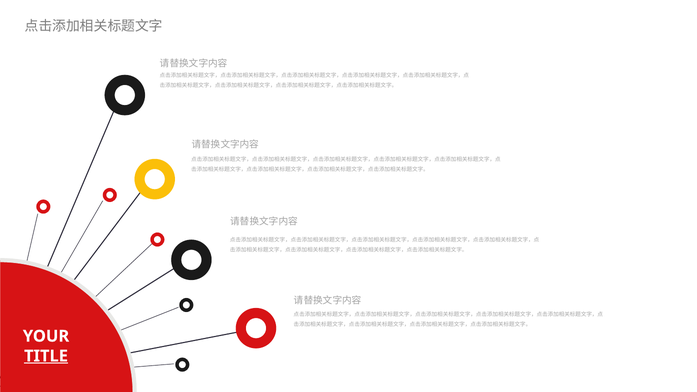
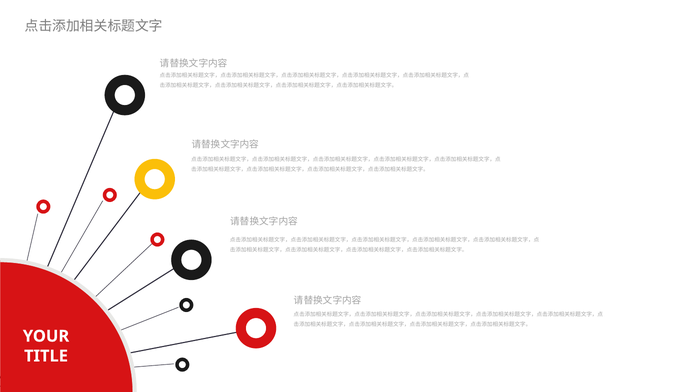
TITLE underline: present -> none (46, 356)
